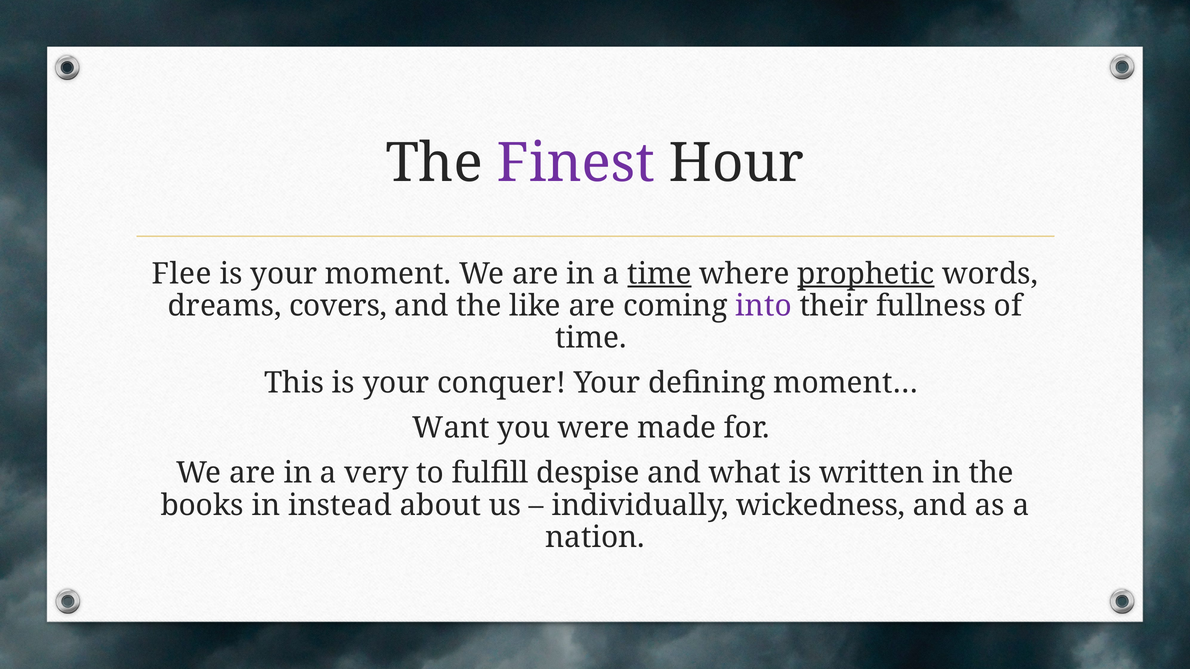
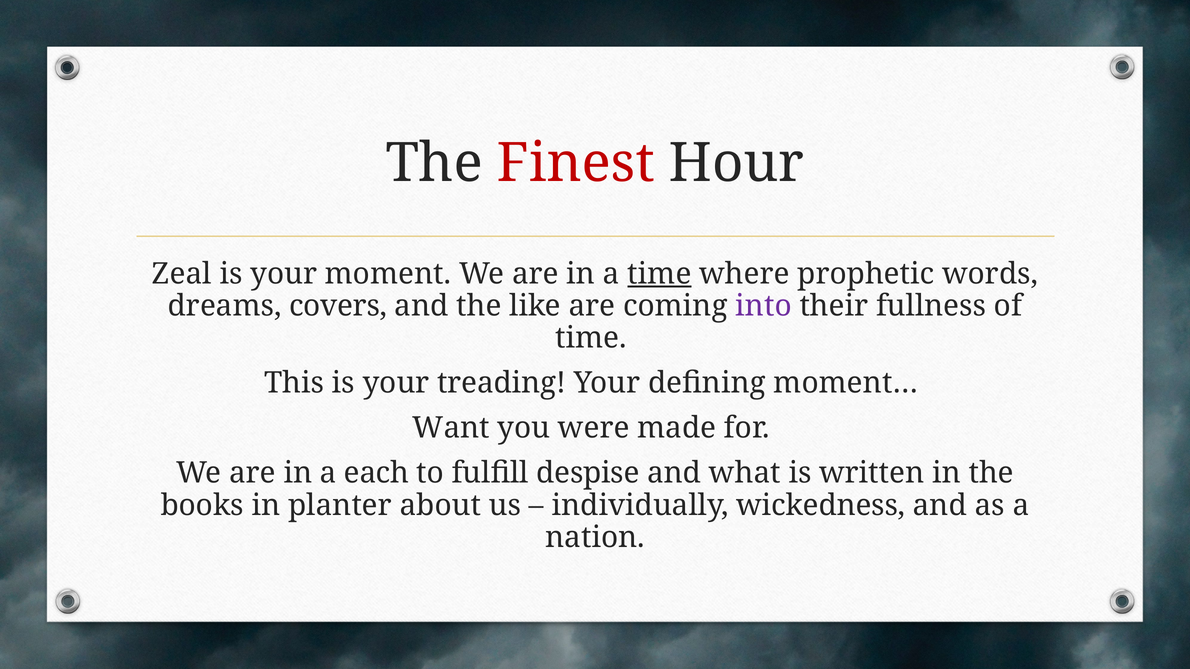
Finest colour: purple -> red (576, 163)
Flee: Flee -> Zeal (182, 274)
prophetic underline: present -> none (866, 274)
conquer: conquer -> treading (502, 383)
very: very -> each (377, 473)
instead: instead -> planter (340, 505)
